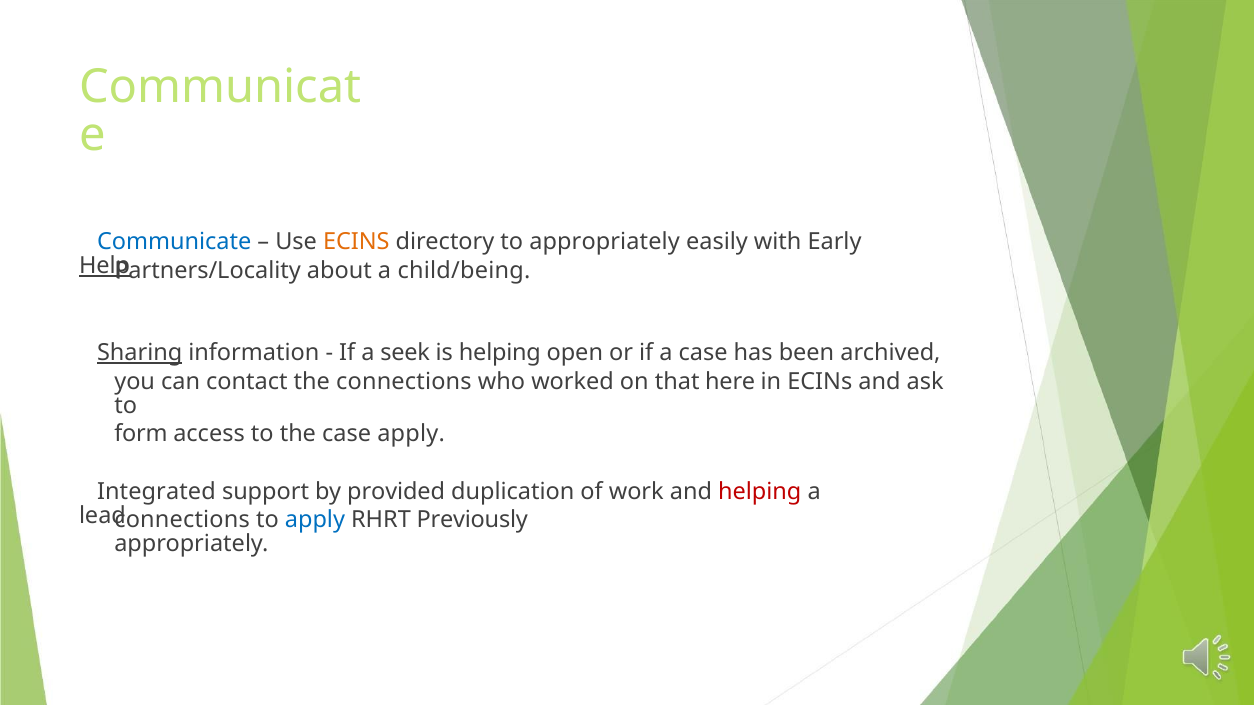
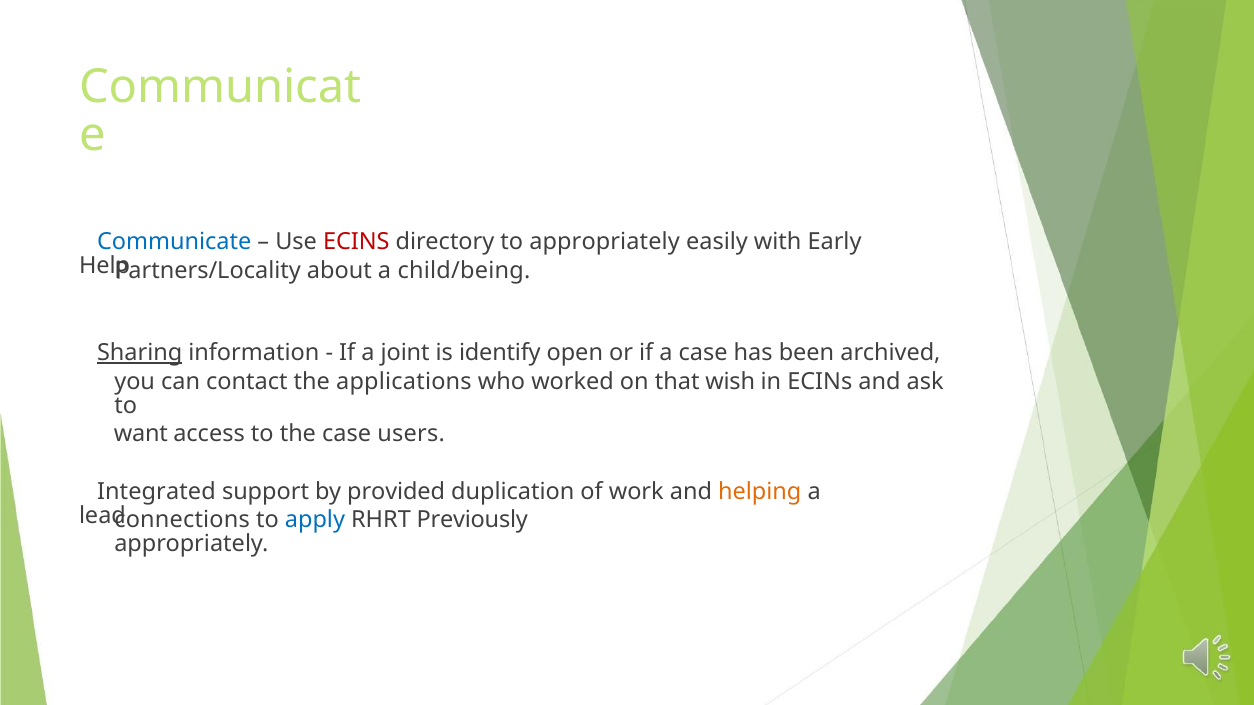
ECINS colour: orange -> red (356, 242)
Help underline: present -> none (105, 266)
seek: seek -> joint (405, 353)
is helping: helping -> identify (500, 353)
the connections: connections -> applications (404, 382)
here: here -> wish (730, 382)
form: form -> want (141, 434)
case apply: apply -> users (411, 434)
helping colour: red -> orange (760, 492)
